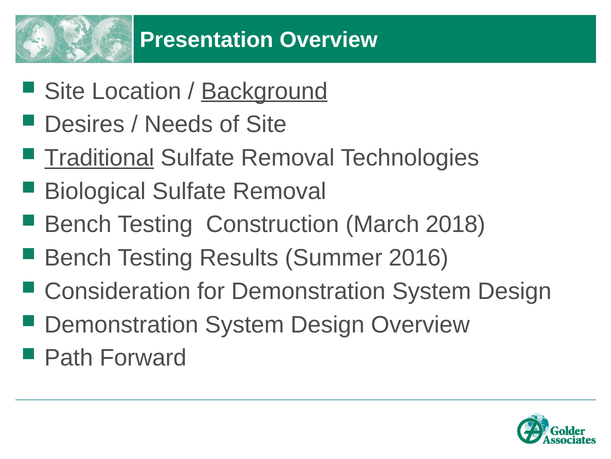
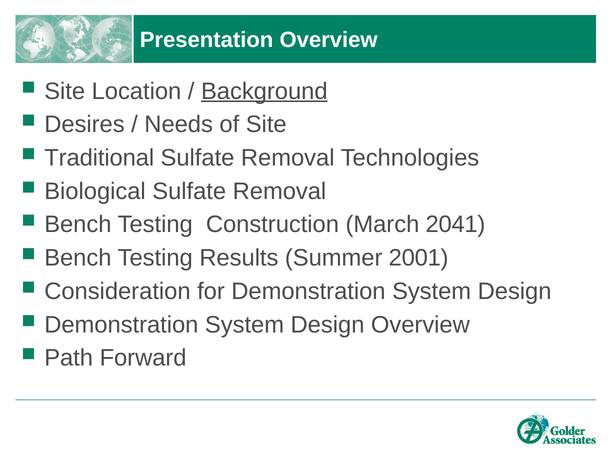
Traditional underline: present -> none (99, 158)
2018: 2018 -> 2041 (455, 224)
2016: 2016 -> 2001 (419, 258)
